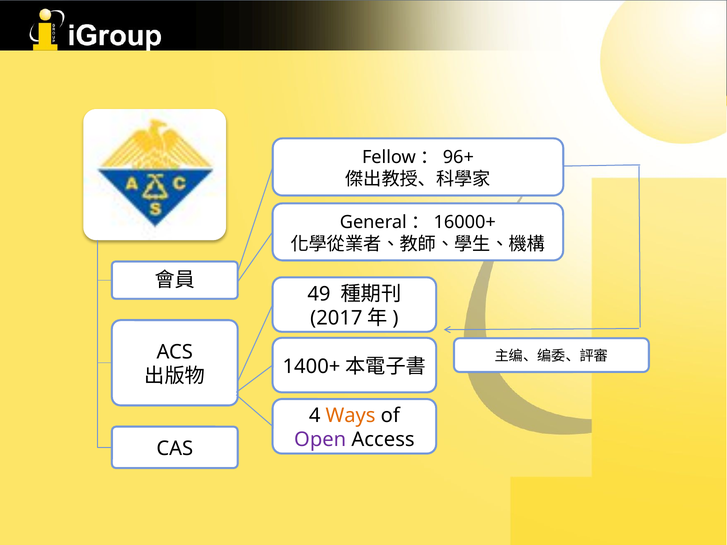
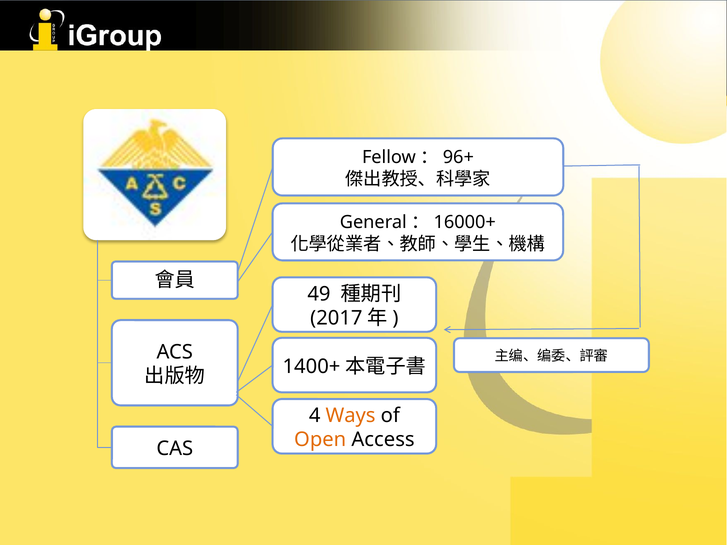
Open colour: purple -> orange (320, 440)
